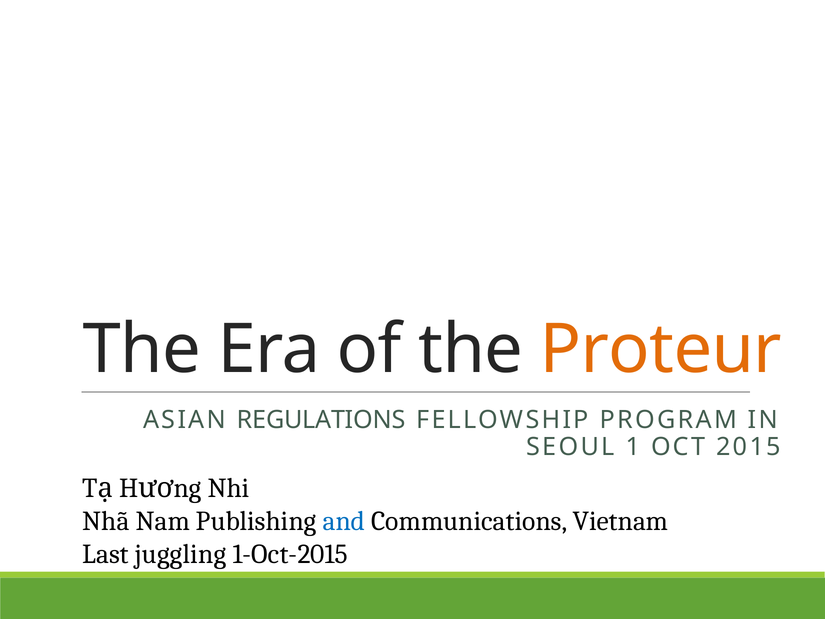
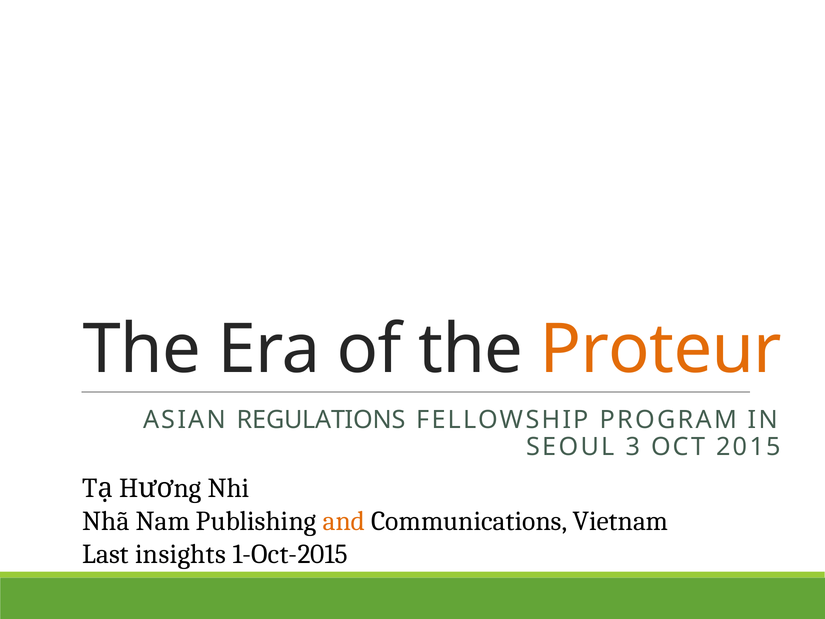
1: 1 -> 3 (633, 447)
and colour: blue -> orange (344, 521)
juggling: juggling -> insights (180, 554)
